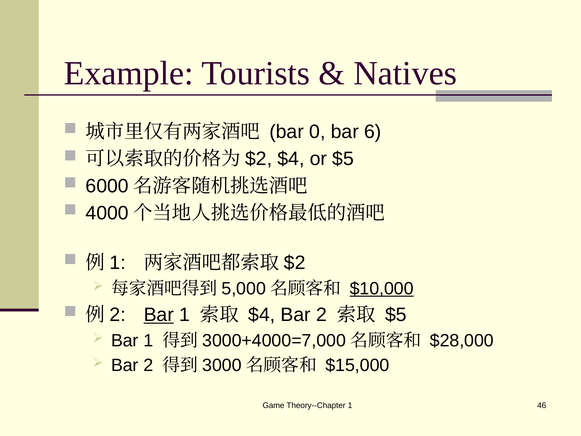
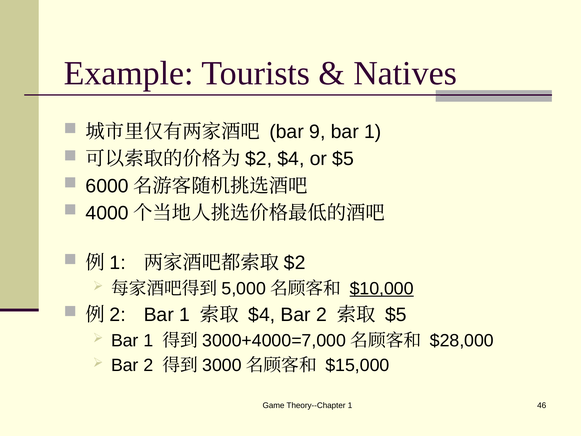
0: 0 -> 9 (317, 132)
6: 6 -> 1 (373, 132)
Bar underline: present -> none (159, 315)
